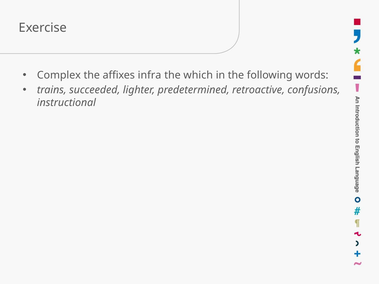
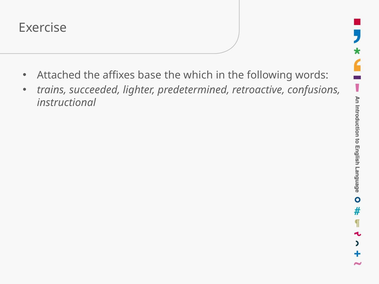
Complex: Complex -> Attached (59, 75)
infra: infra -> base (150, 75)
